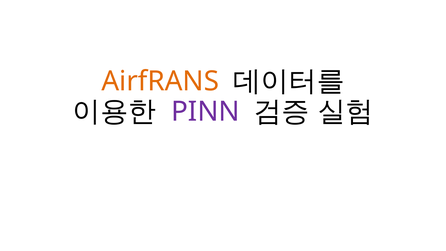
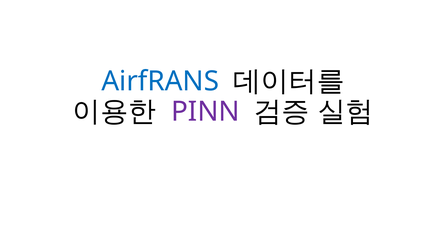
AirfRANS colour: orange -> blue (160, 81)
